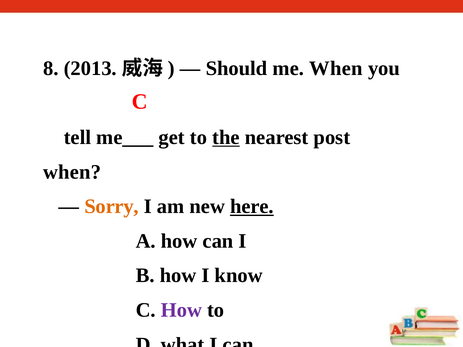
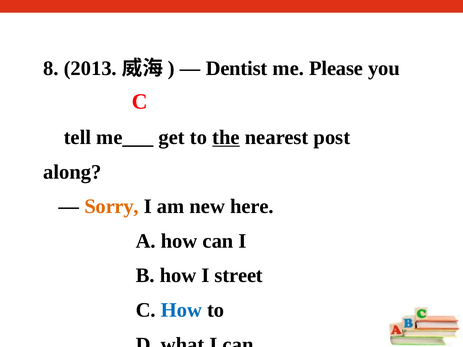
Should: Should -> Dentist (237, 68)
me When: When -> Please (336, 68)
when: when -> along (72, 172)
here underline: present -> none (252, 207)
know: know -> street (239, 276)
How colour: purple -> blue (181, 310)
